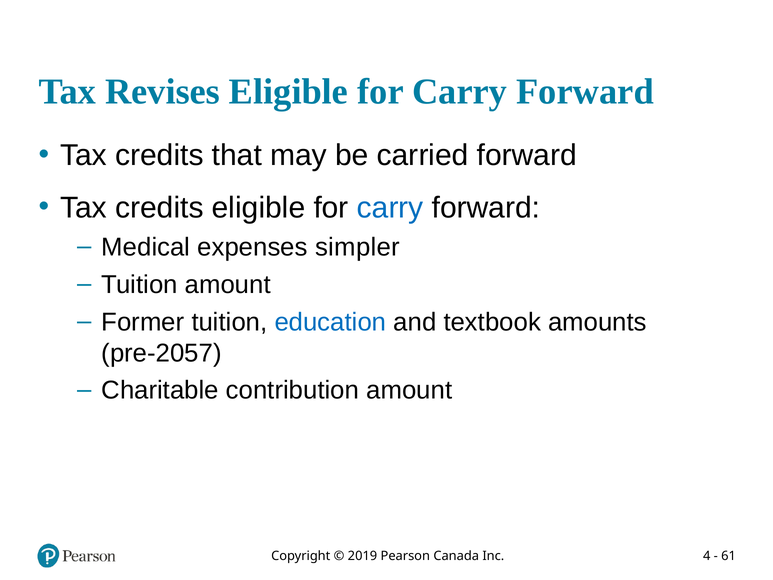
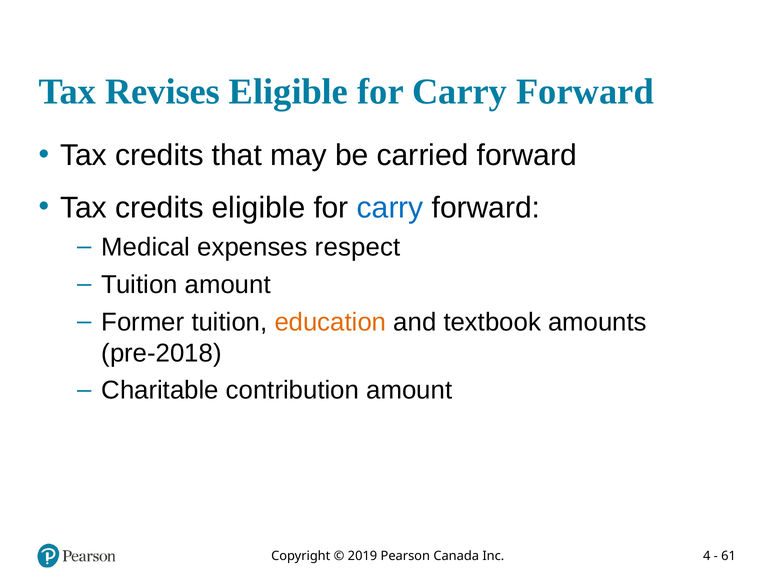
simpler: simpler -> respect (358, 247)
education colour: blue -> orange (330, 322)
pre-2057: pre-2057 -> pre-2018 (162, 353)
